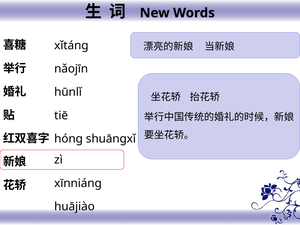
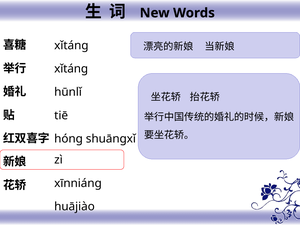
nǎojīn: nǎojīn -> xǐtáng (71, 69)
